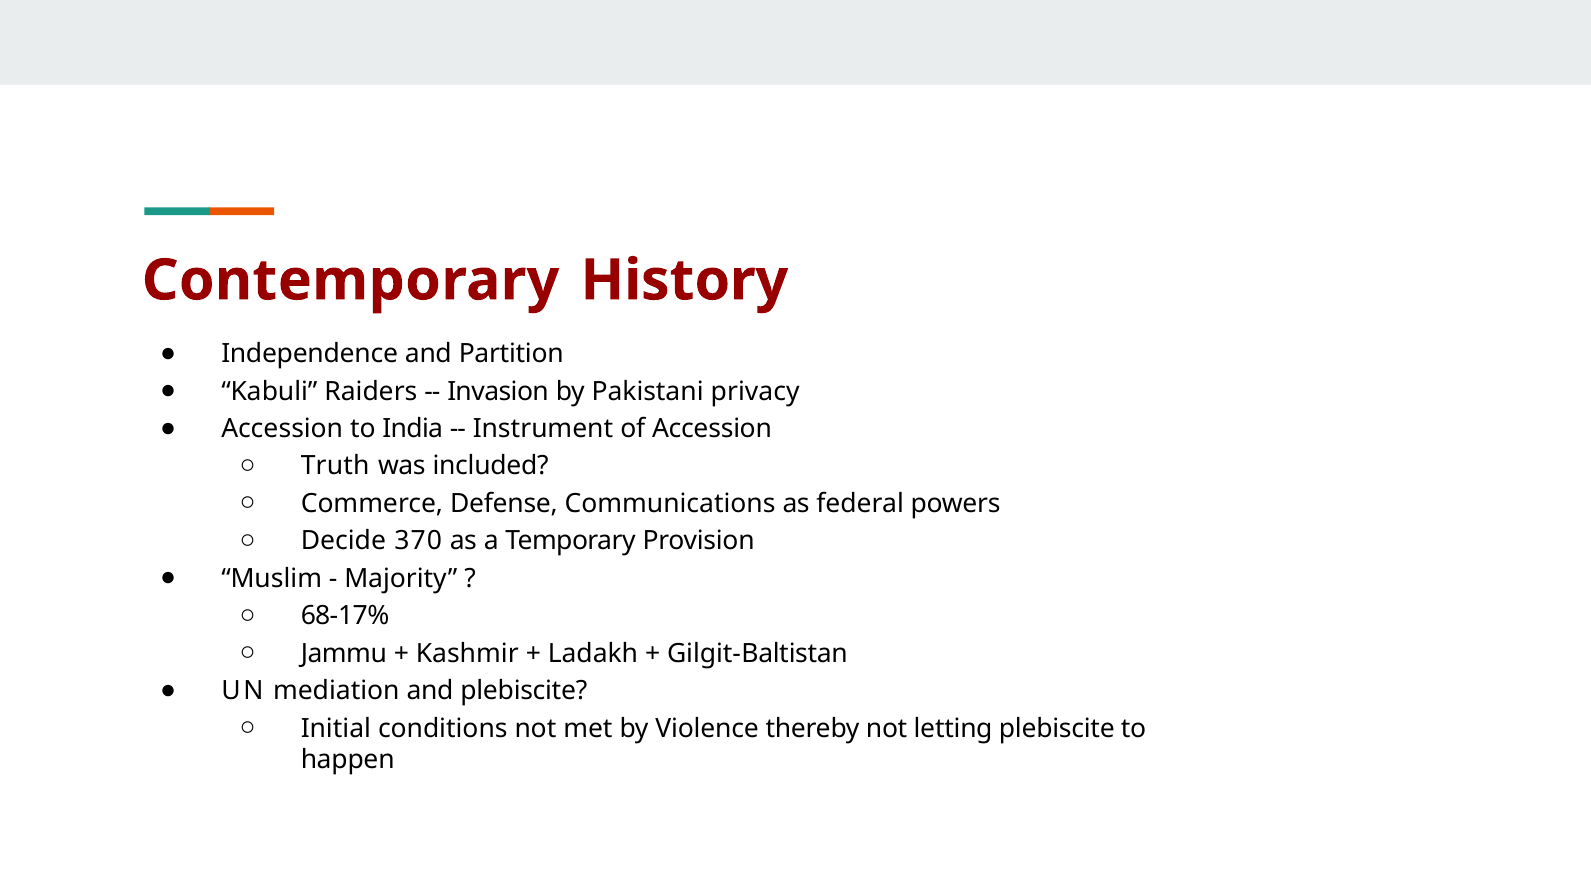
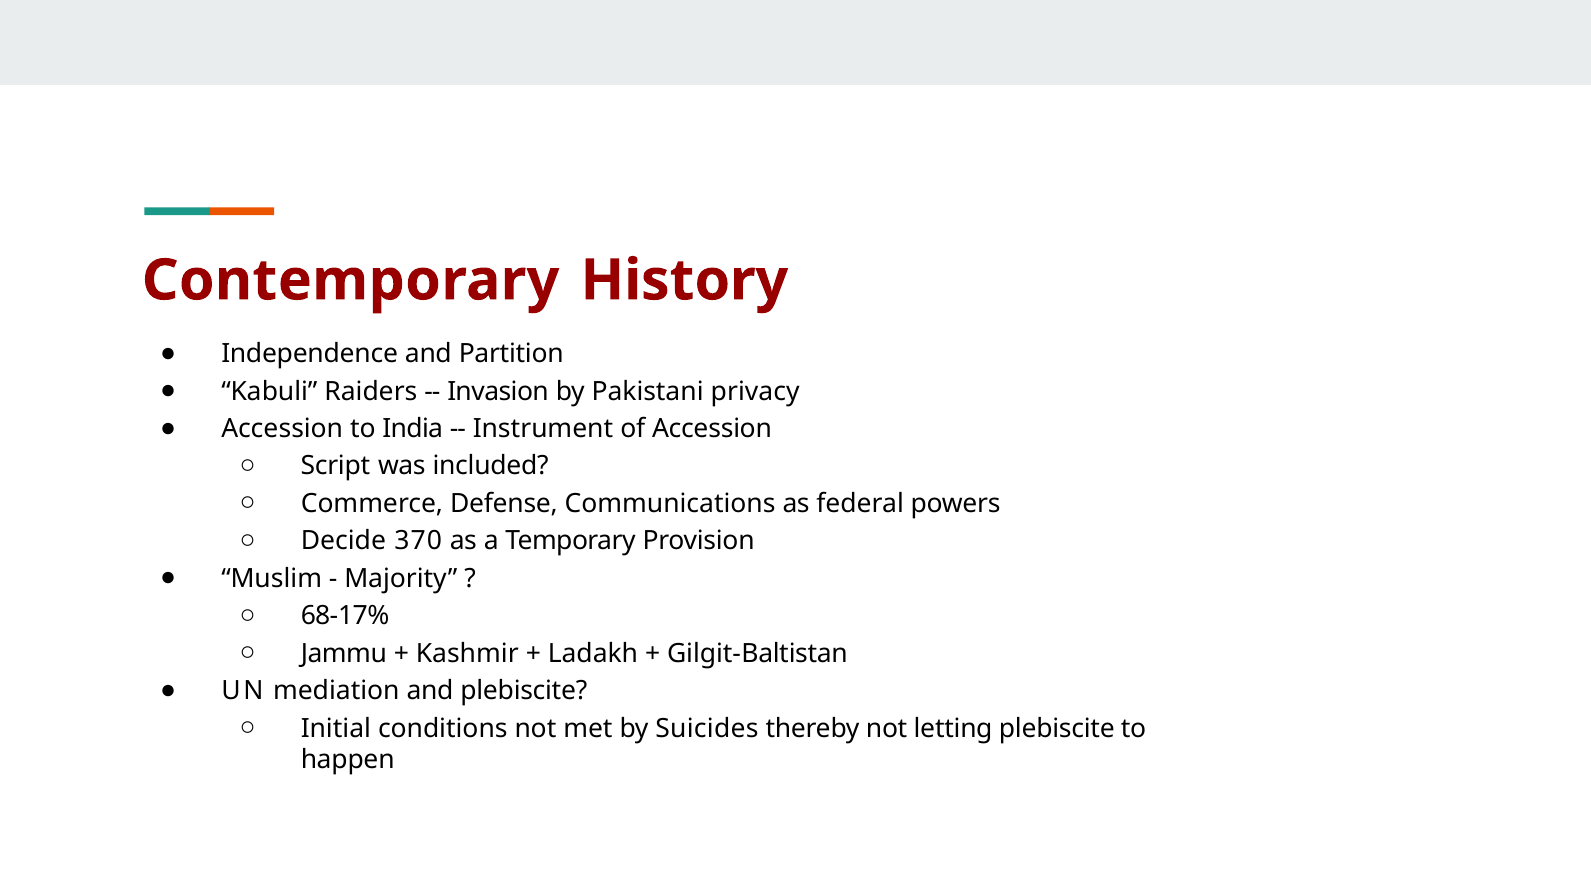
Truth: Truth -> Script (335, 466)
Violence: Violence -> Suicides (707, 728)
